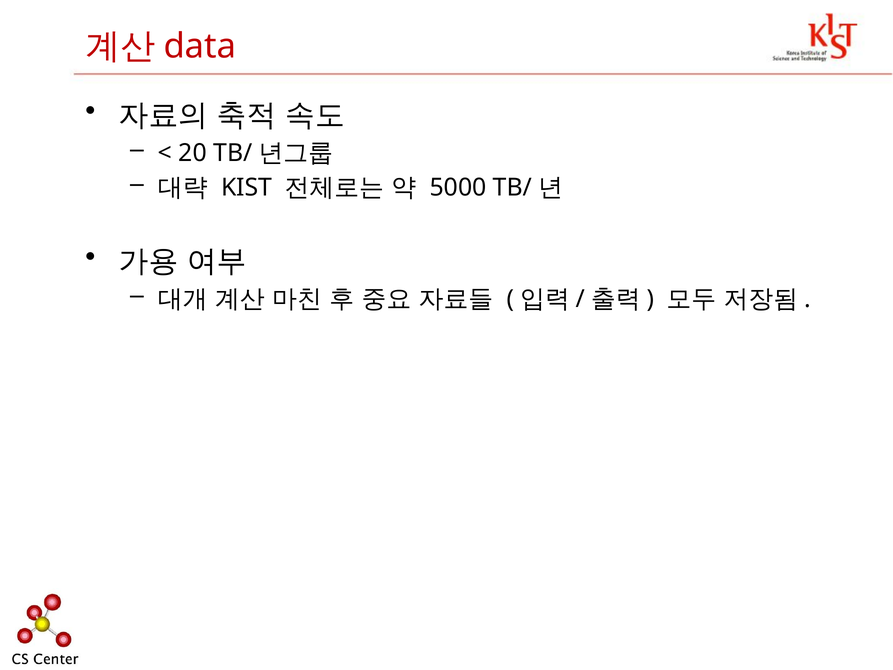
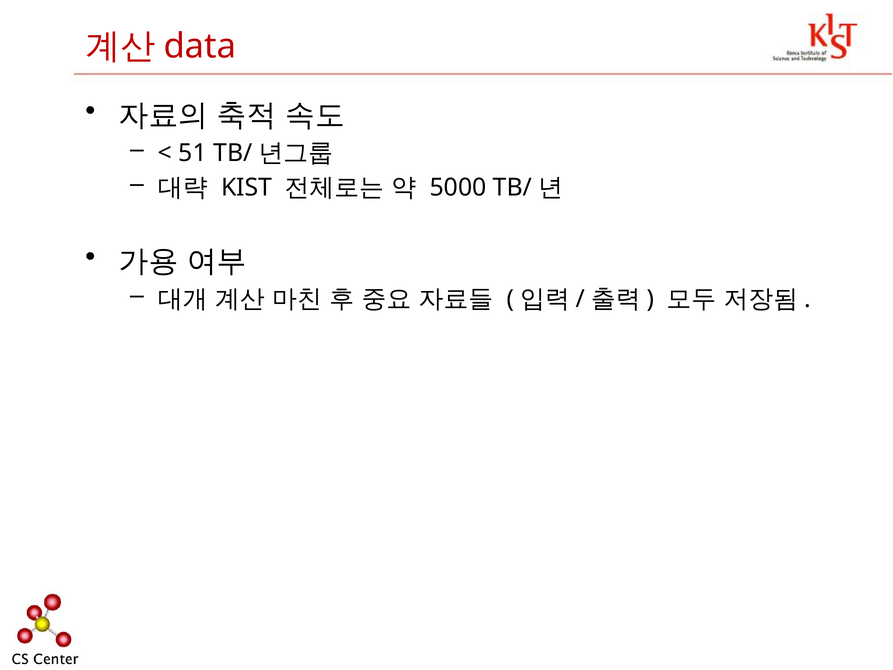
20: 20 -> 51 (193, 153)
